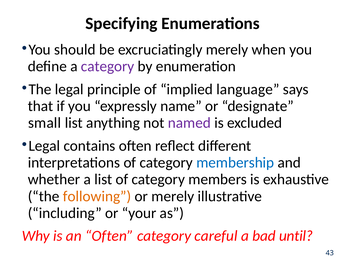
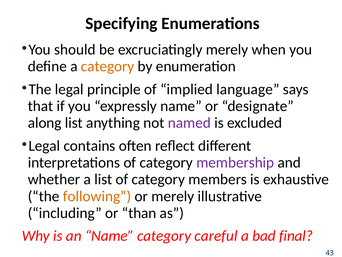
category colour: purple -> orange (108, 66)
small: small -> along (45, 123)
membership colour: blue -> purple (235, 162)
your: your -> than (139, 213)
an Often: Often -> Name (109, 235)
until: until -> final (296, 235)
